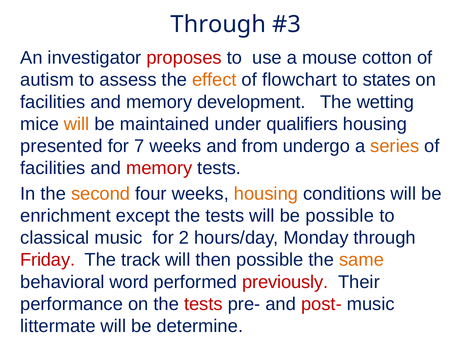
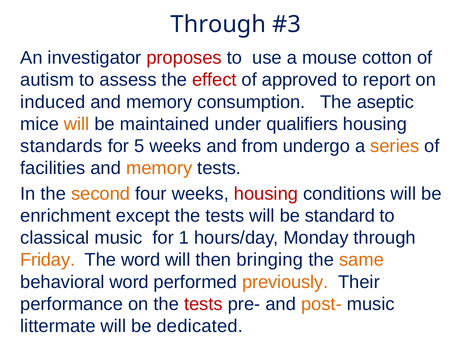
effect colour: orange -> red (214, 80)
flowchart: flowchart -> approved (300, 80)
states: states -> report (387, 80)
facilities: facilities -> induced (53, 102)
development: development -> consumption (251, 102)
wetting: wetting -> aseptic (385, 102)
presented: presented -> standards (61, 146)
7: 7 -> 5 (139, 146)
memory colour: red -> orange (159, 168)
housing colour: orange -> red (266, 194)
be possible: possible -> standard (340, 216)
2: 2 -> 1 (184, 238)
Friday colour: red -> orange (48, 260)
The track: track -> word (141, 260)
then possible: possible -> bringing (270, 260)
previously colour: red -> orange (285, 282)
post- colour: red -> orange (321, 304)
determine: determine -> dedicated (200, 326)
